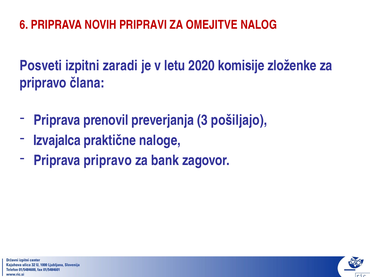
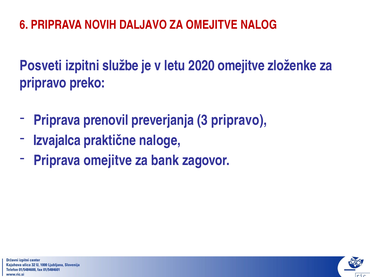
PRIPRAVI: PRIPRAVI -> DALJAVO (143, 25)
zaradi: zaradi -> službe (120, 66)
2020 komisije: komisije -> omejitve (241, 66)
člana: člana -> preko (87, 83)
3 pošiljajo: pošiljajo -> pripravo (239, 120)
Priprava pripravo: pripravo -> omejitve (108, 161)
